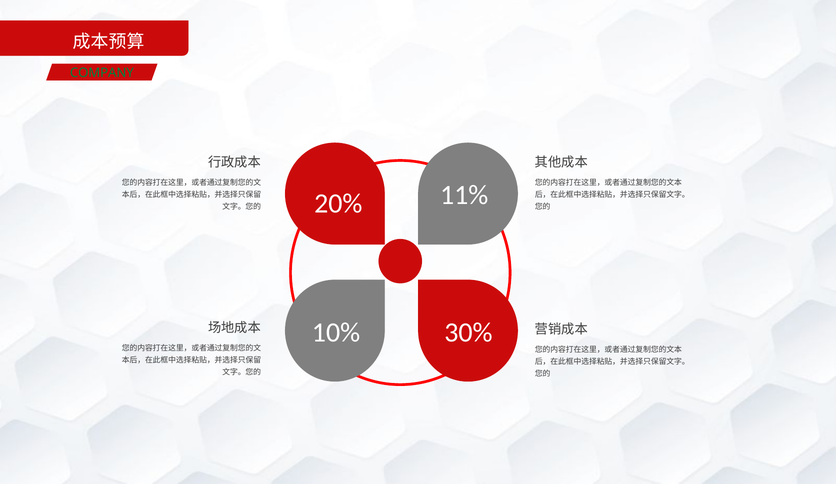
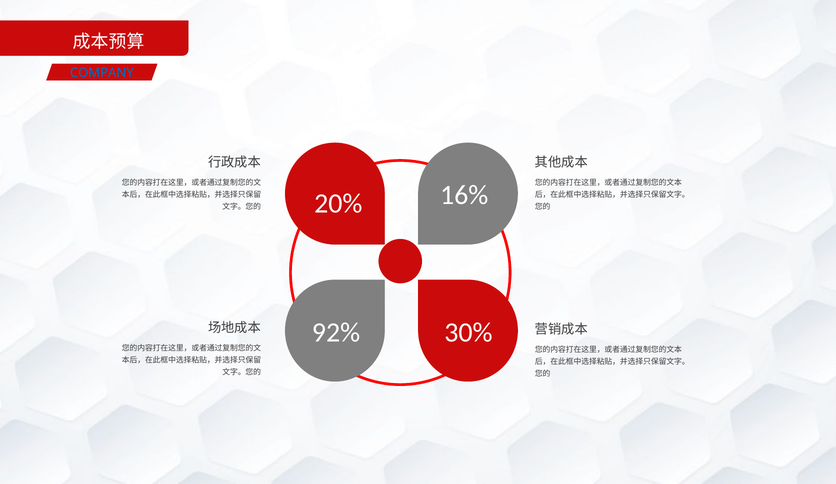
COMPANY colour: green -> blue (102, 73)
11%: 11% -> 16% (464, 195)
10%: 10% -> 92% (336, 333)
